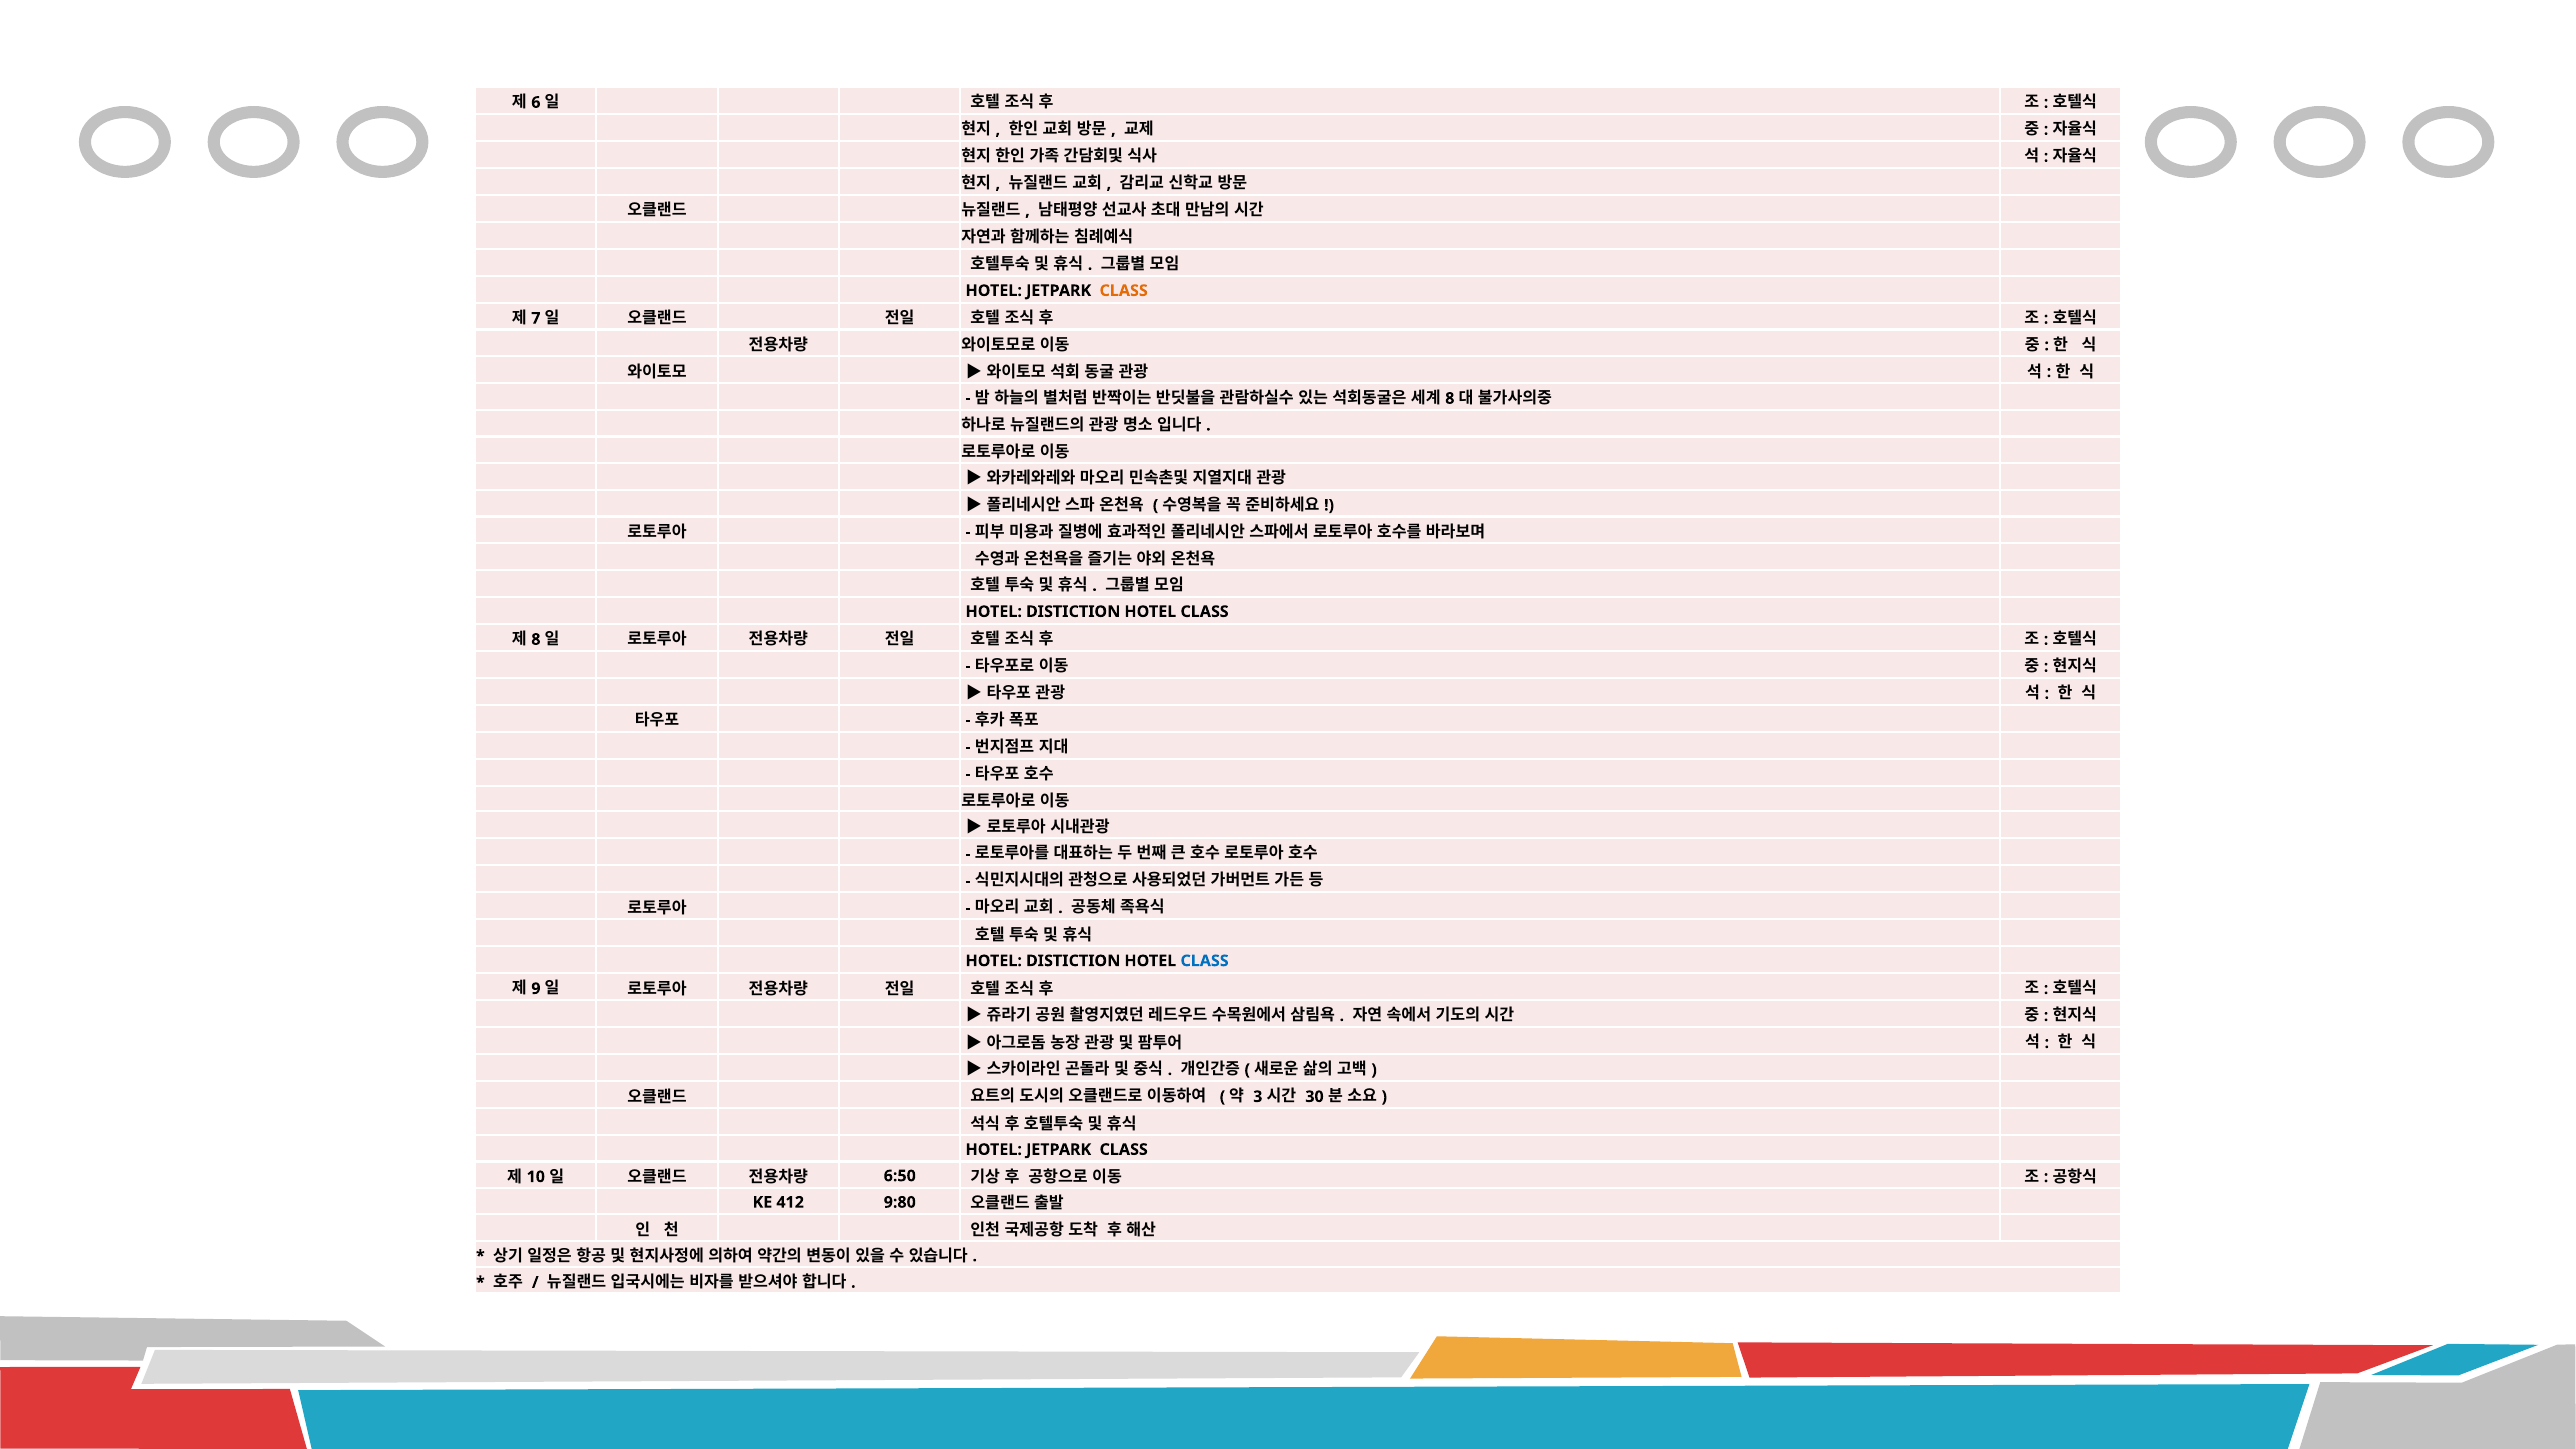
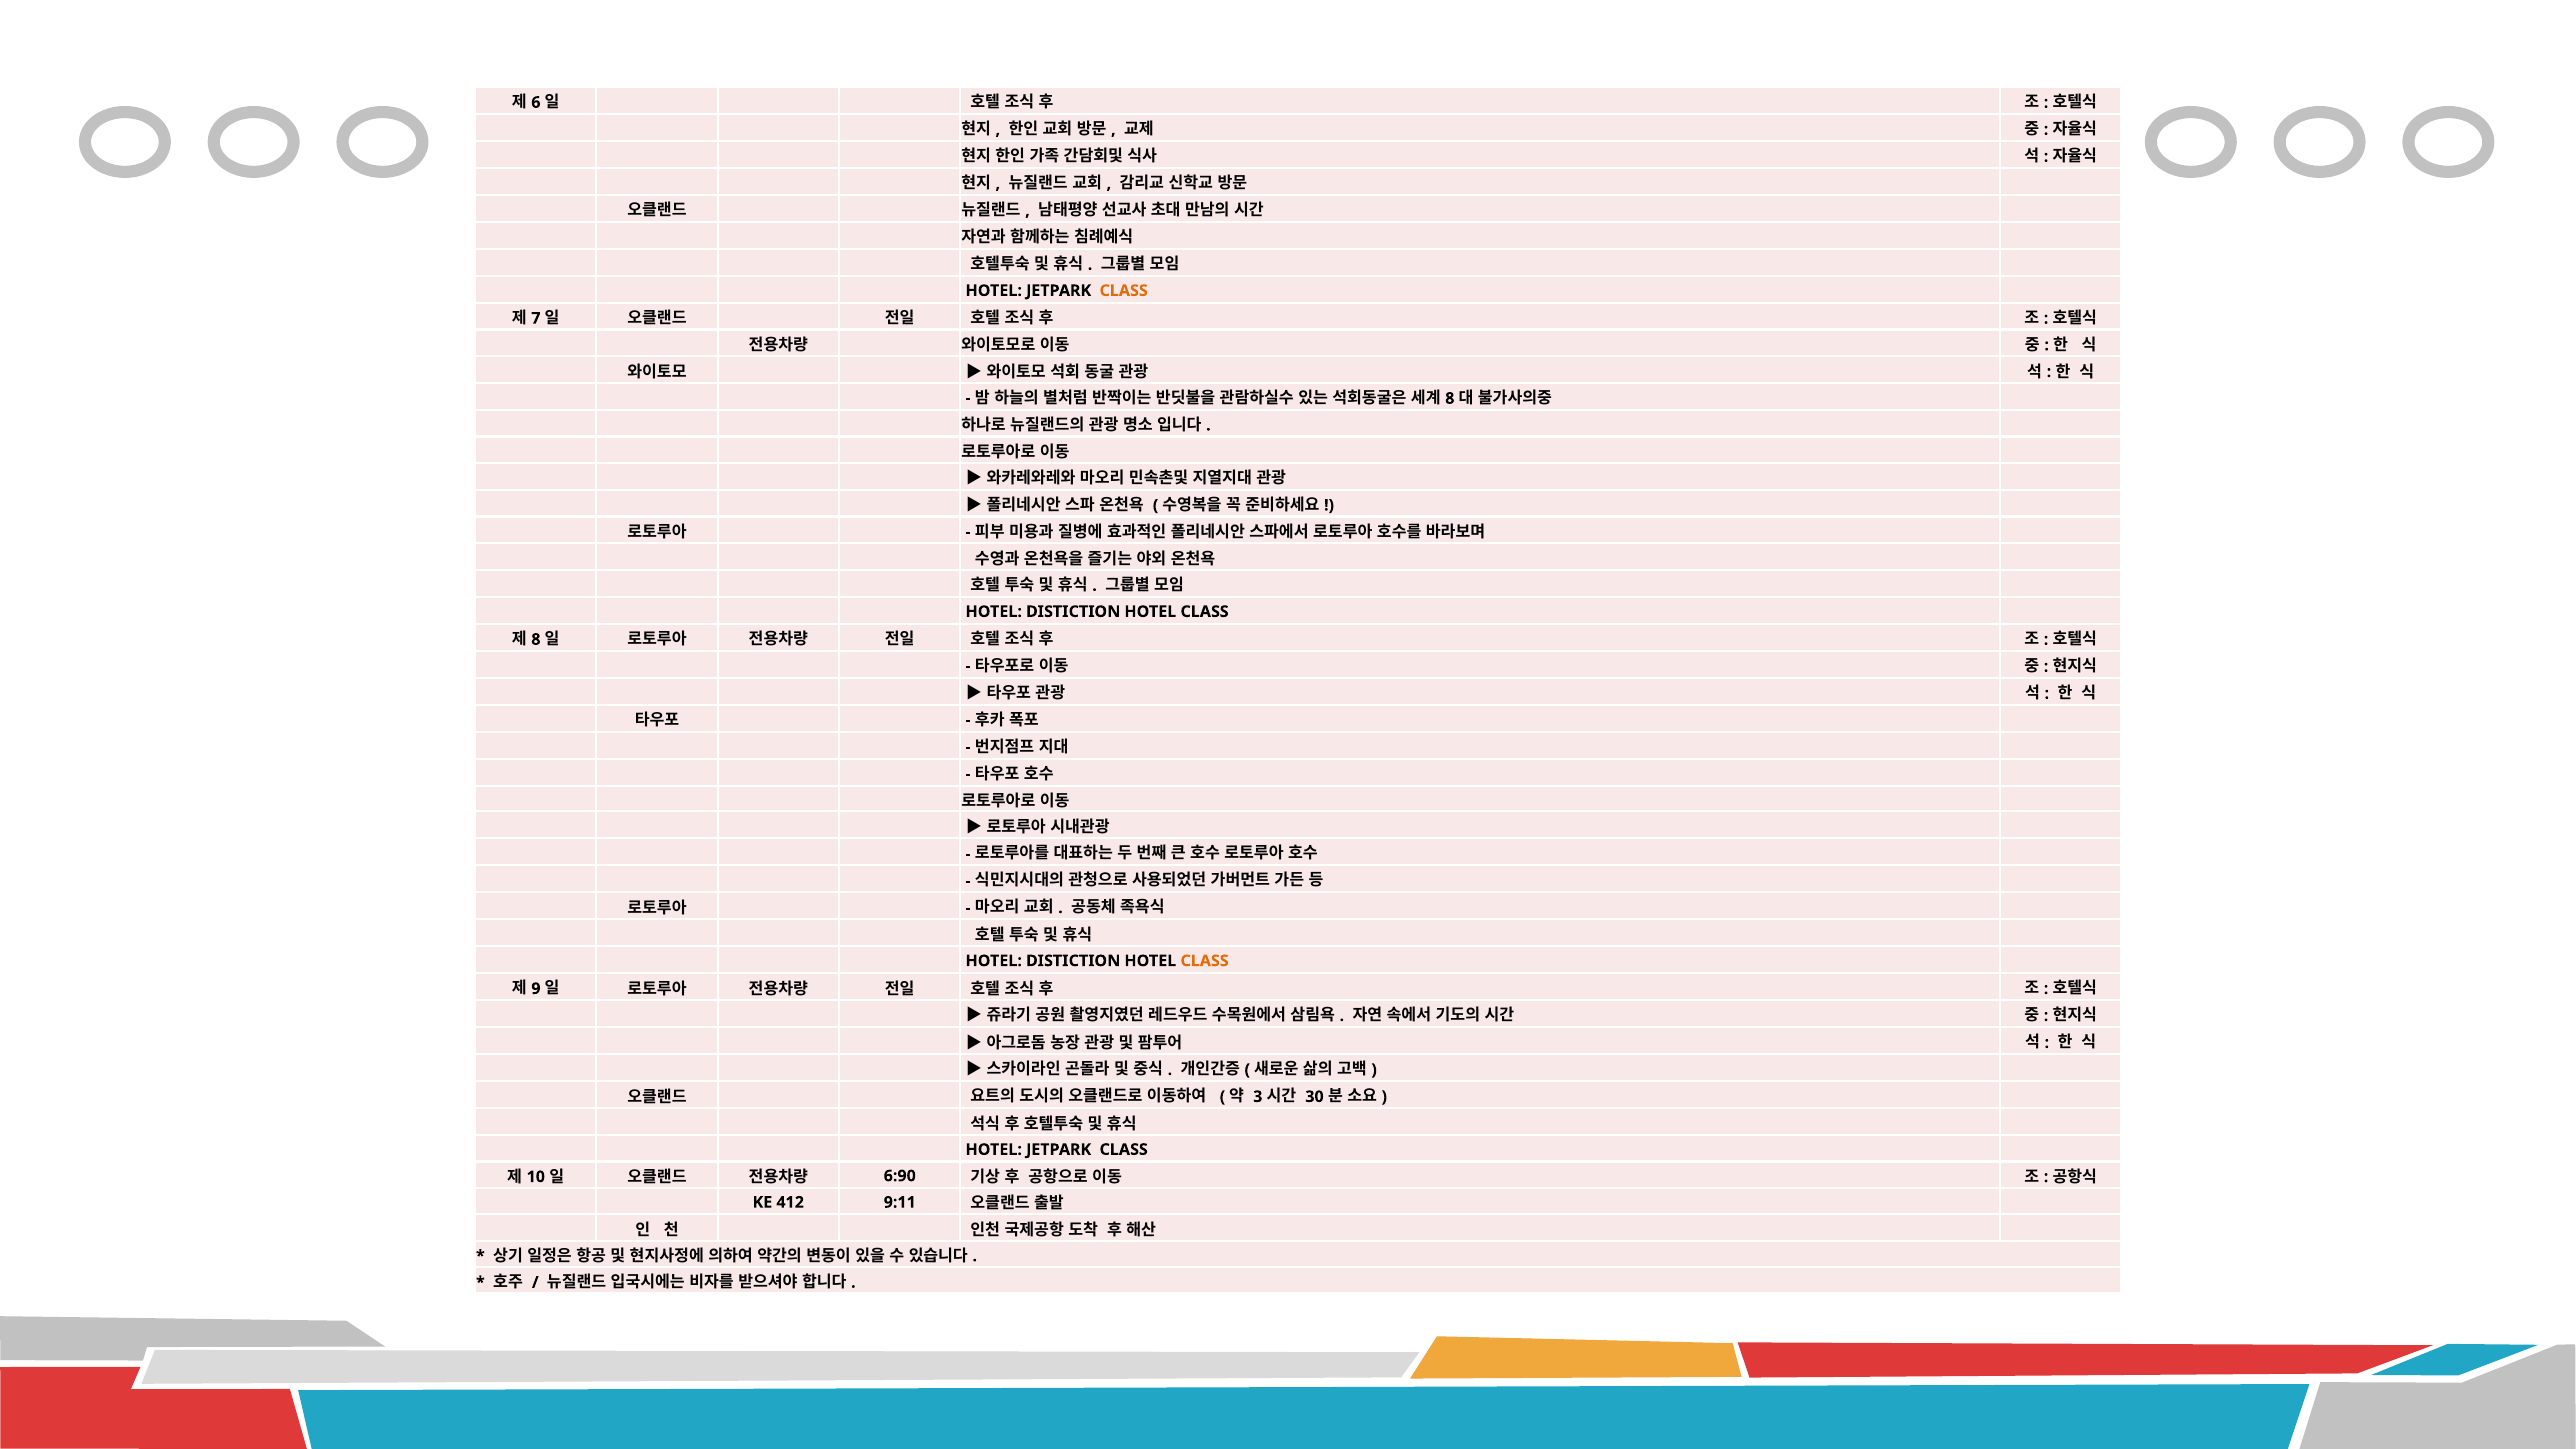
CLASS colour: blue -> orange (1205, 961)
6:50: 6:50 -> 6:90 (900, 1176)
9:80: 9:80 -> 9:11 (900, 1202)
